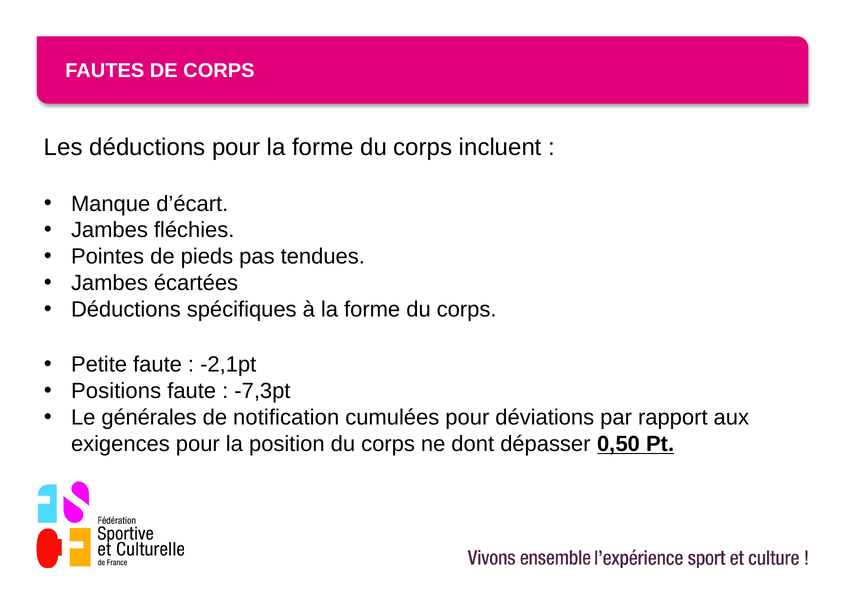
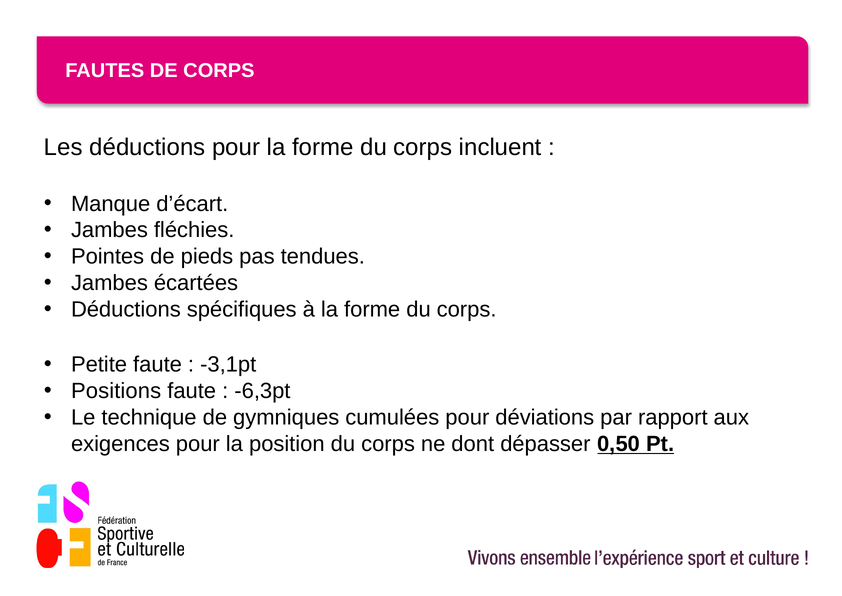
-2,1pt: -2,1pt -> -3,1pt (228, 365)
-7,3pt: -7,3pt -> -6,3pt (262, 391)
générales: générales -> technique (149, 417)
notification: notification -> gymniques (286, 417)
